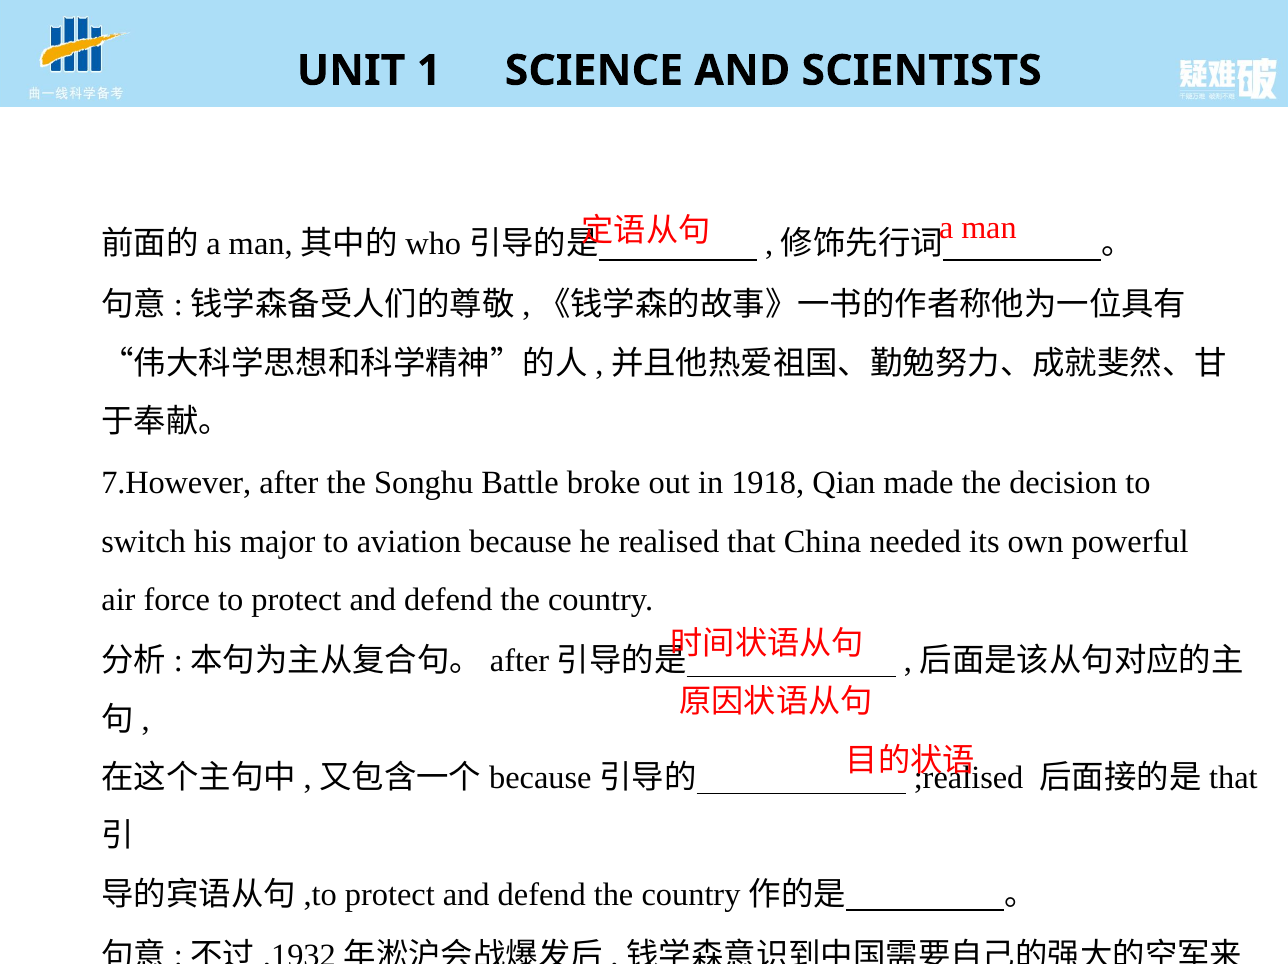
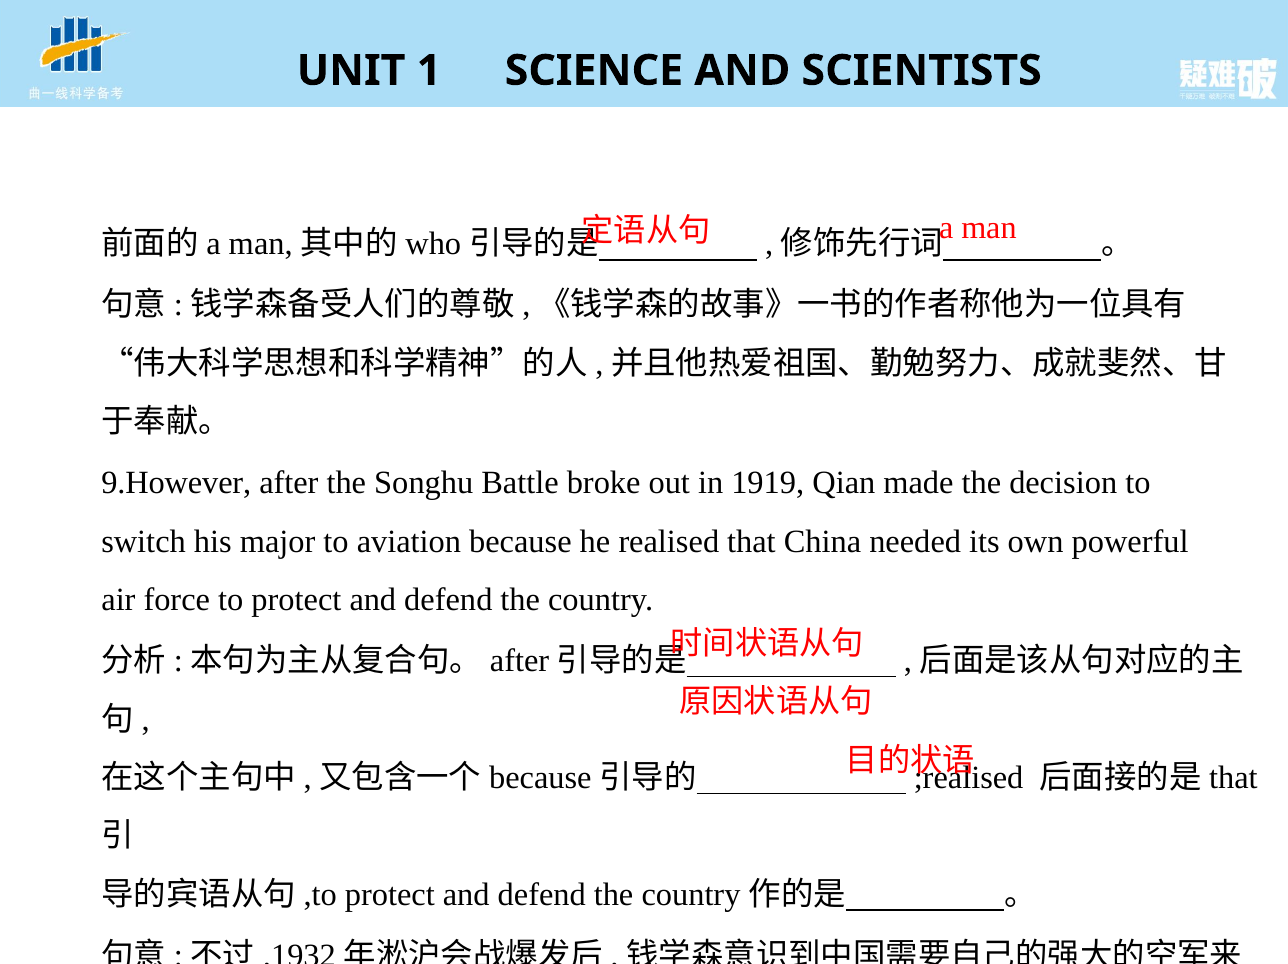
7.However: 7.However -> 9.However (176, 483)
1918: 1918 -> 1919 (768, 483)
